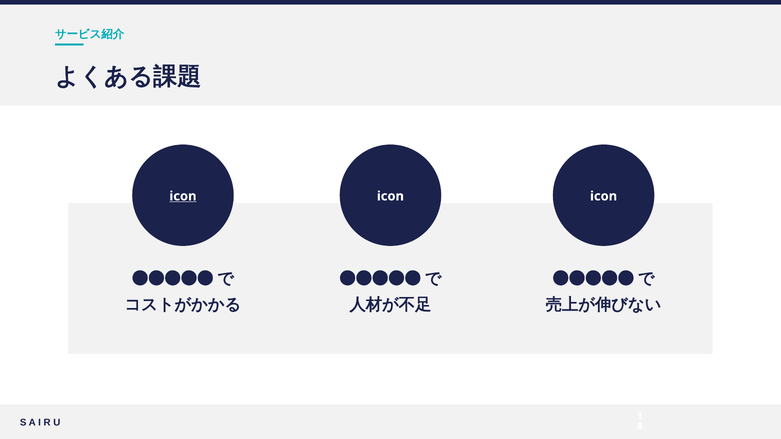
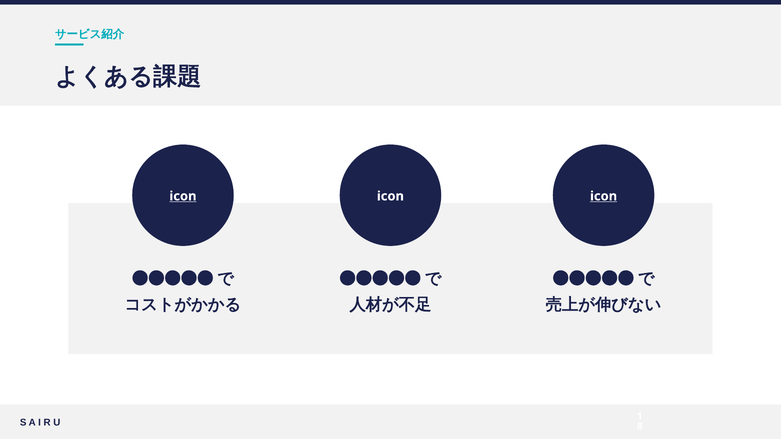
icon underline: none -> present (604, 196)
